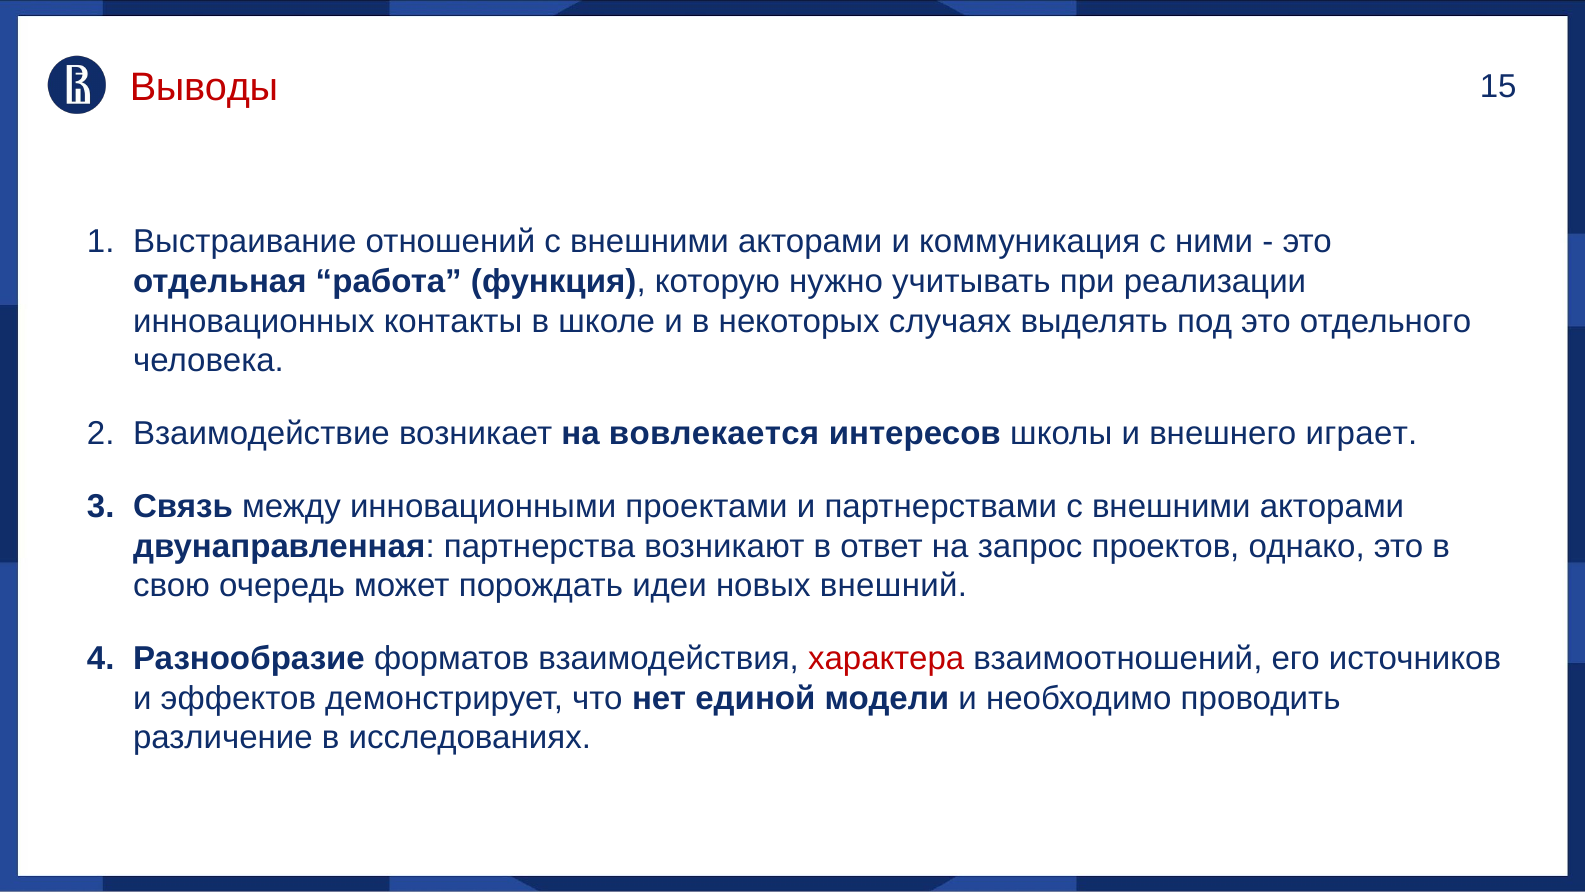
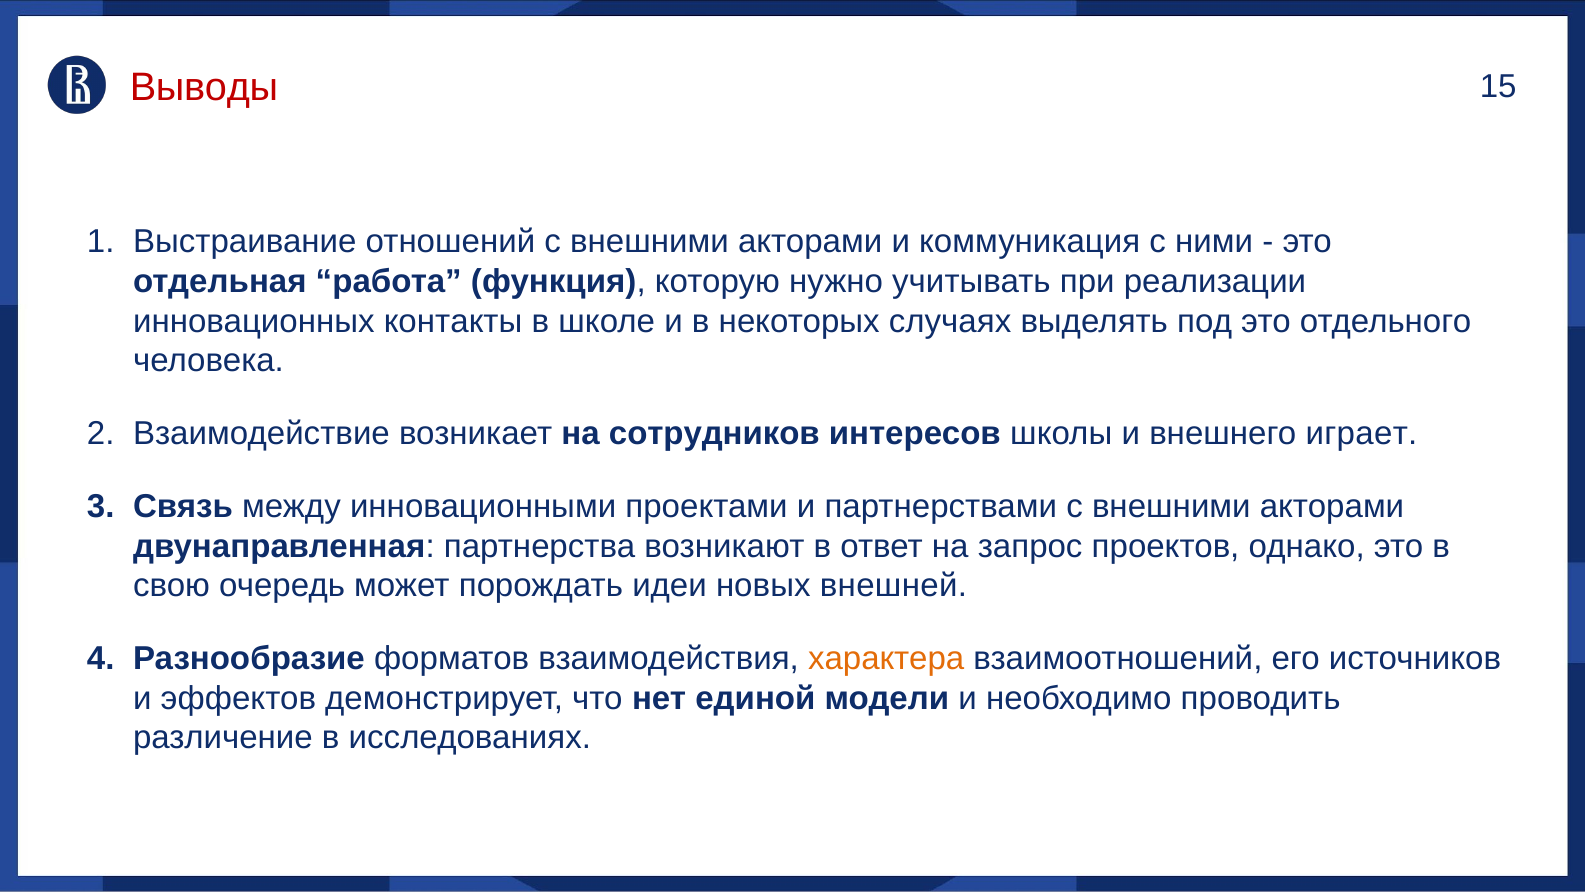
вовлекается: вовлекается -> сотрудников (714, 434)
внешний: внешний -> внешней (893, 586)
характера colour: red -> orange (886, 658)
